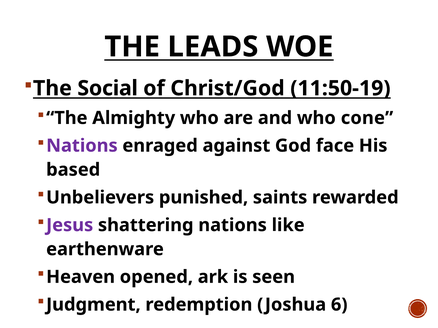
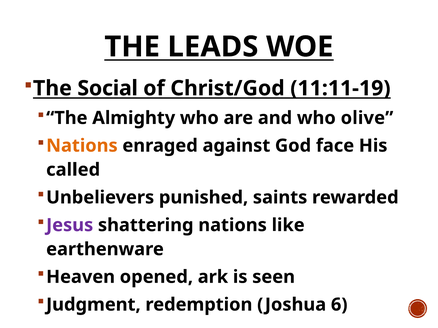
11:50-19: 11:50-19 -> 11:11-19 (340, 88)
cone: cone -> olive (367, 118)
Nations colour: purple -> orange (82, 146)
based: based -> called (73, 170)
